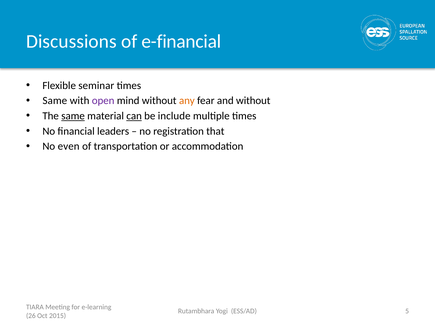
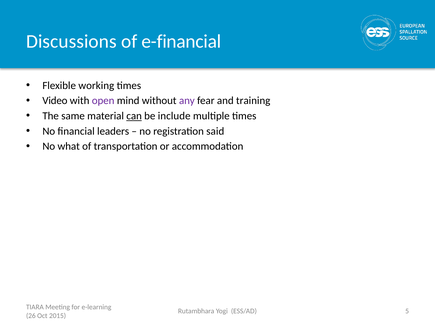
seminar: seminar -> working (96, 86)
Same: Same -> Video (55, 101)
any colour: orange -> purple (187, 101)
and without: without -> training (253, 101)
same underline: present -> none (73, 116)
that: that -> said (215, 131)
even: even -> what (69, 146)
